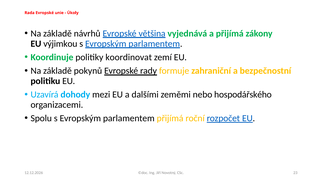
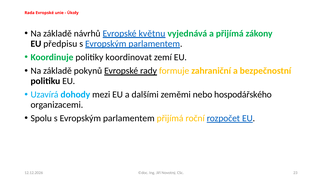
většina: většina -> květnu (152, 33)
výjimkou: výjimkou -> předpisu (60, 44)
